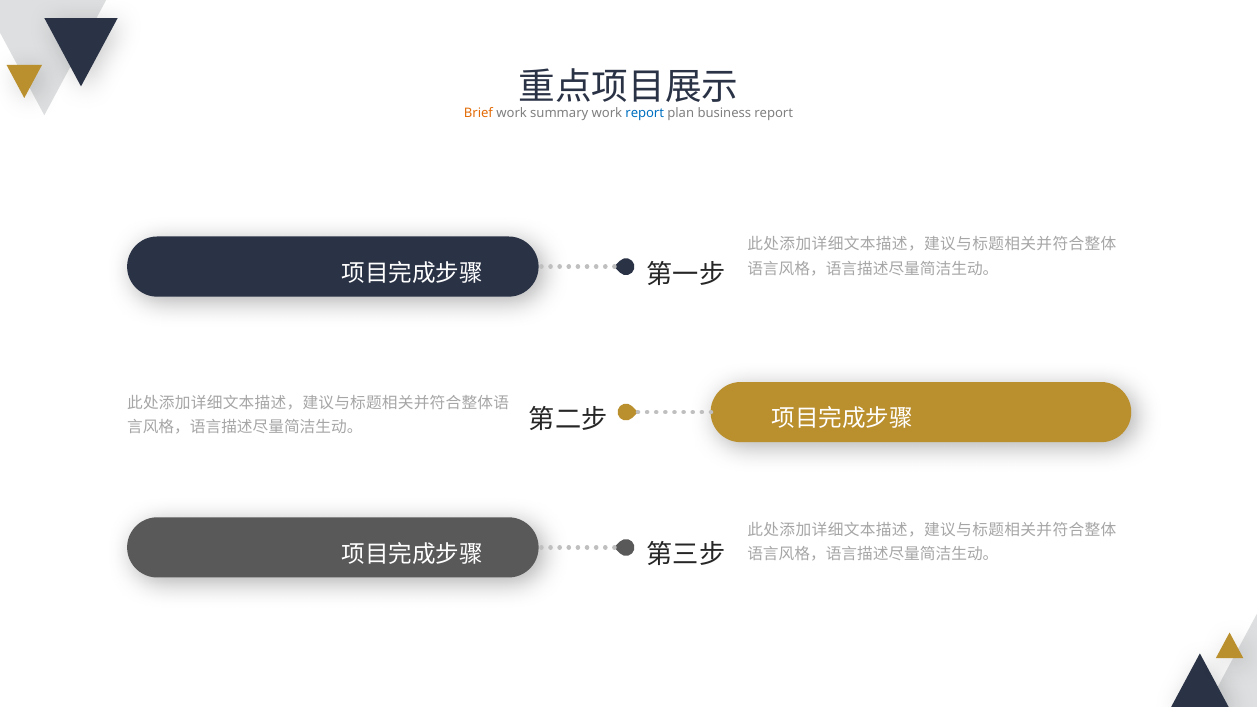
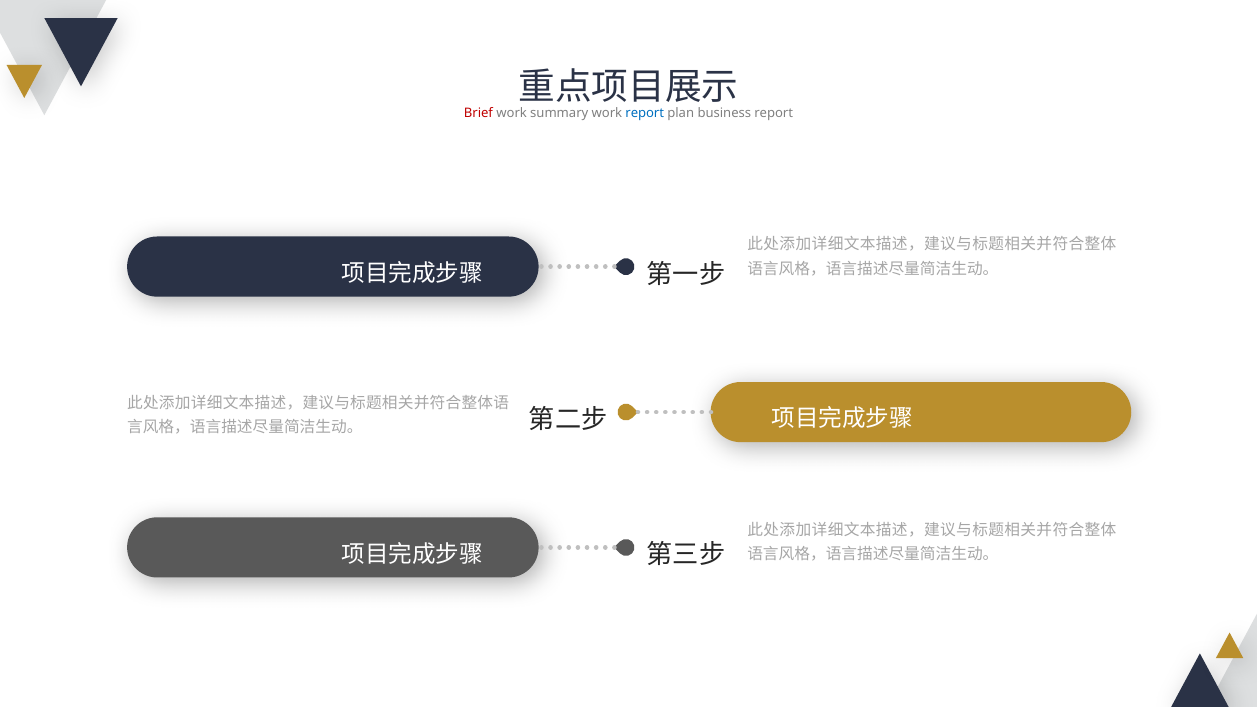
Brief colour: orange -> red (478, 114)
